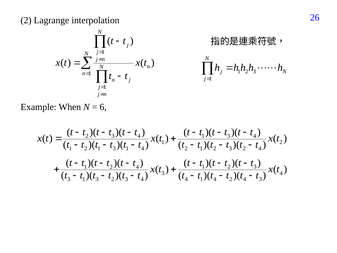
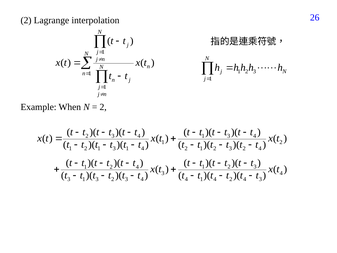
6: 6 -> 2 (103, 107)
